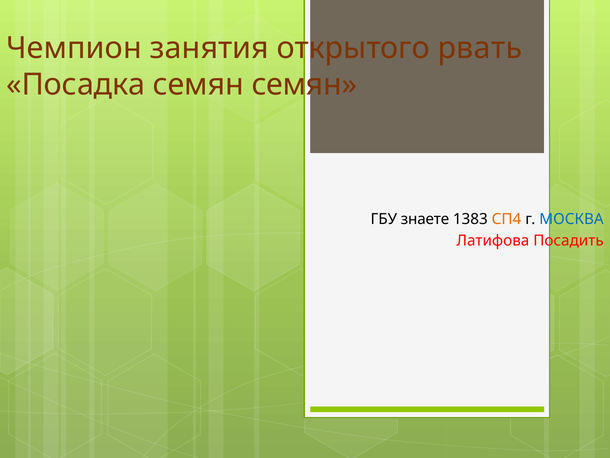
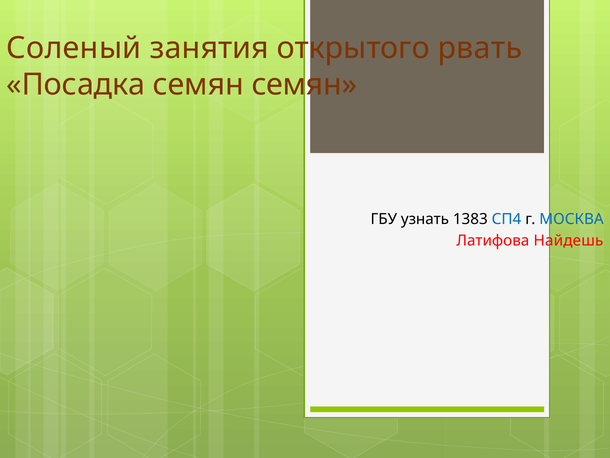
Чемпион: Чемпион -> Соленый (74, 48)
знаете: знаете -> узнать (425, 219)
СП4 colour: orange -> blue (507, 219)
Посадить: Посадить -> Найдешь (568, 240)
